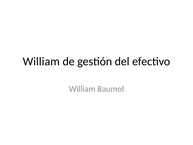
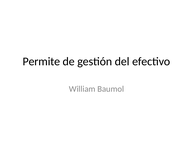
William: William -> Permite (41, 61)
